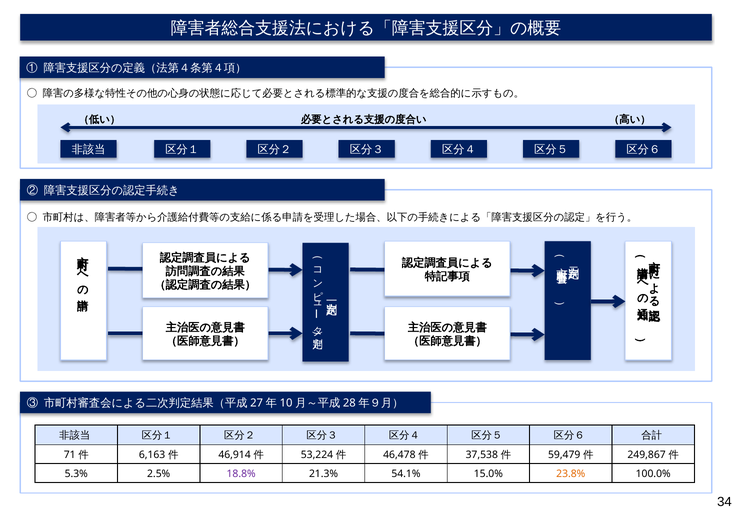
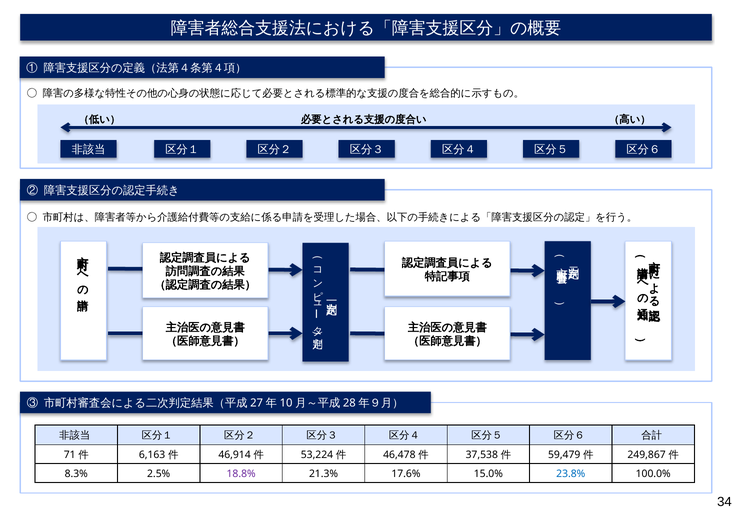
5.3%: 5.3% -> 8.3% (76, 474)
54.1%: 54.1% -> 17.6% (406, 474)
23.8% colour: orange -> blue (571, 474)
